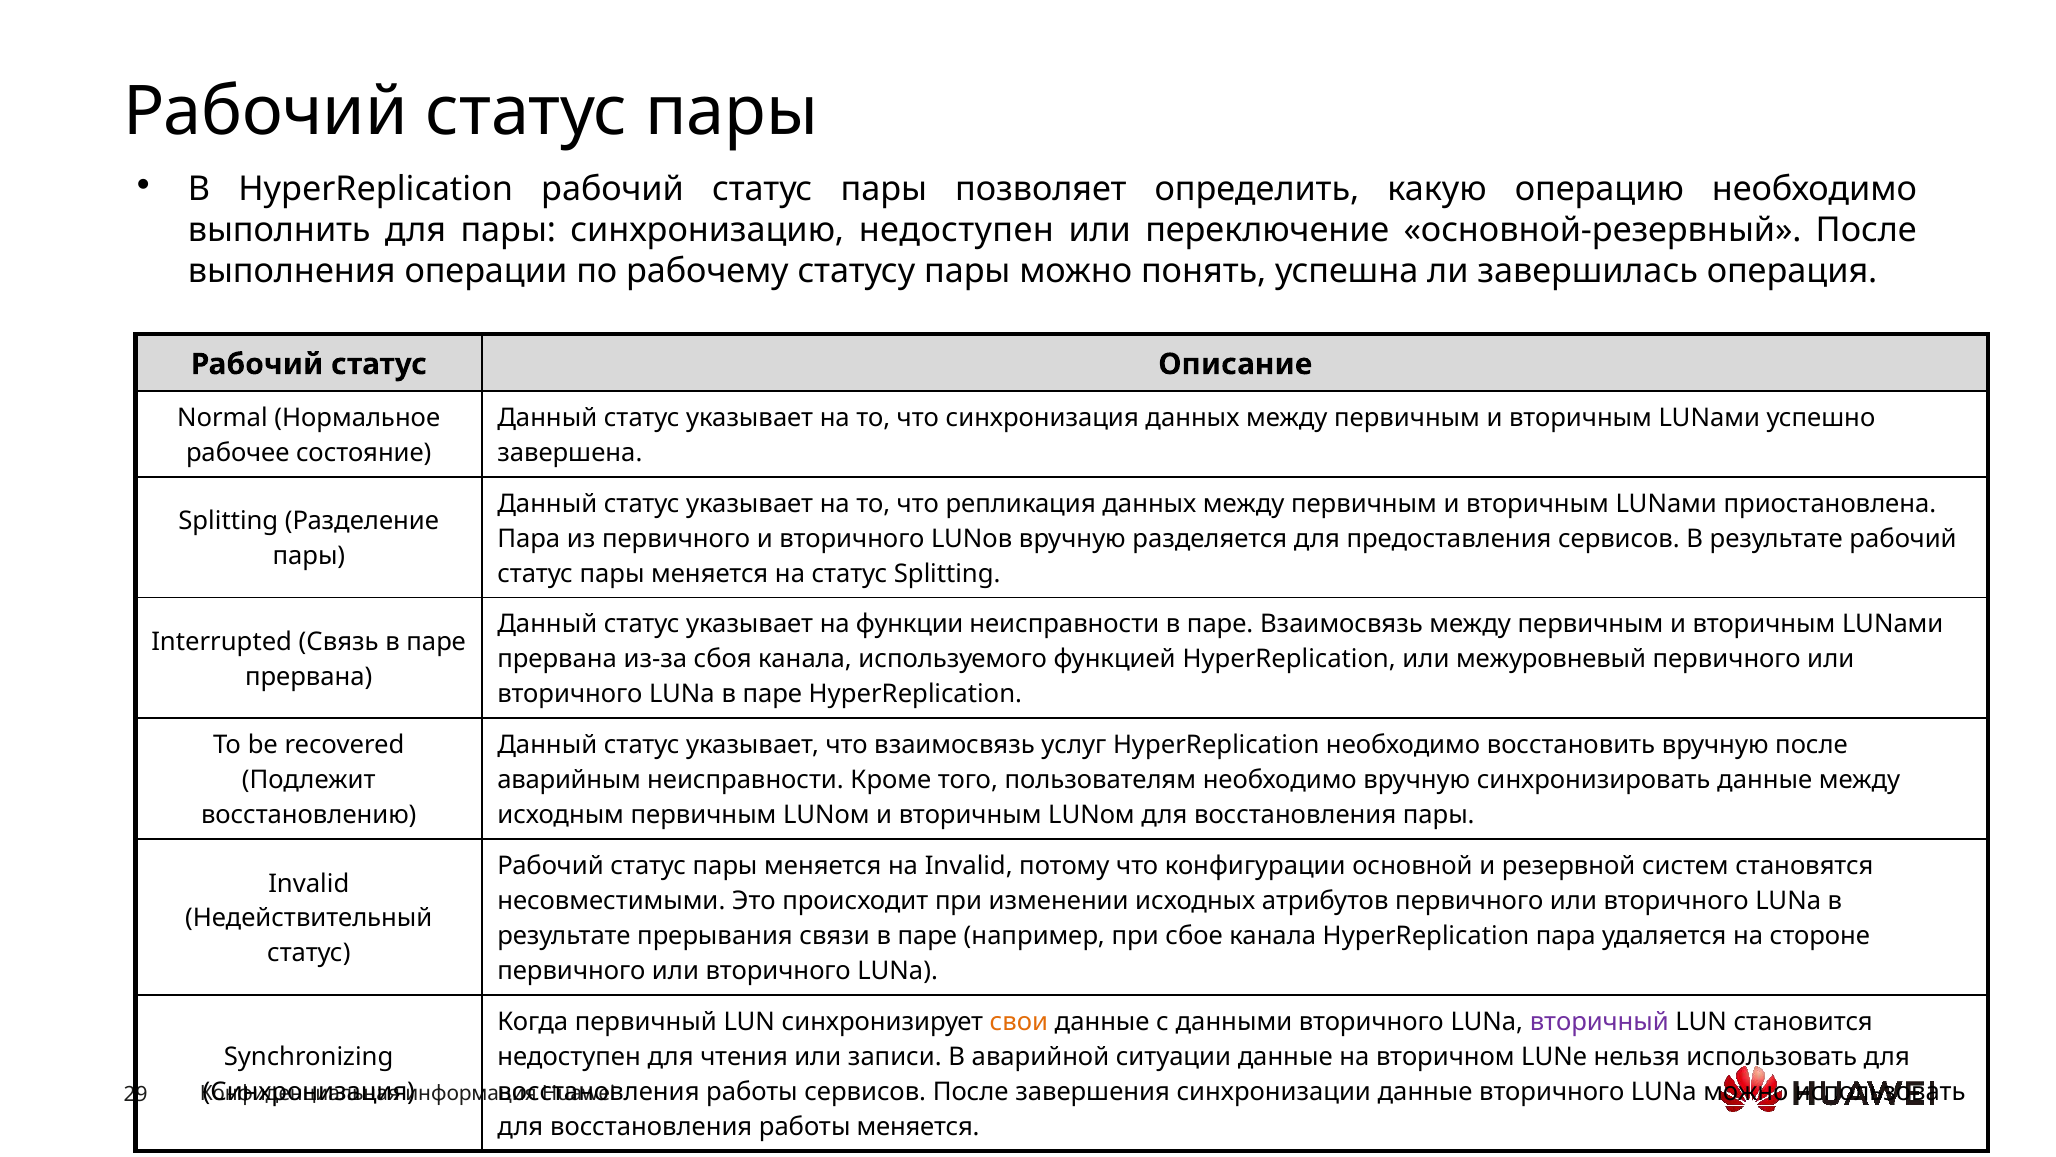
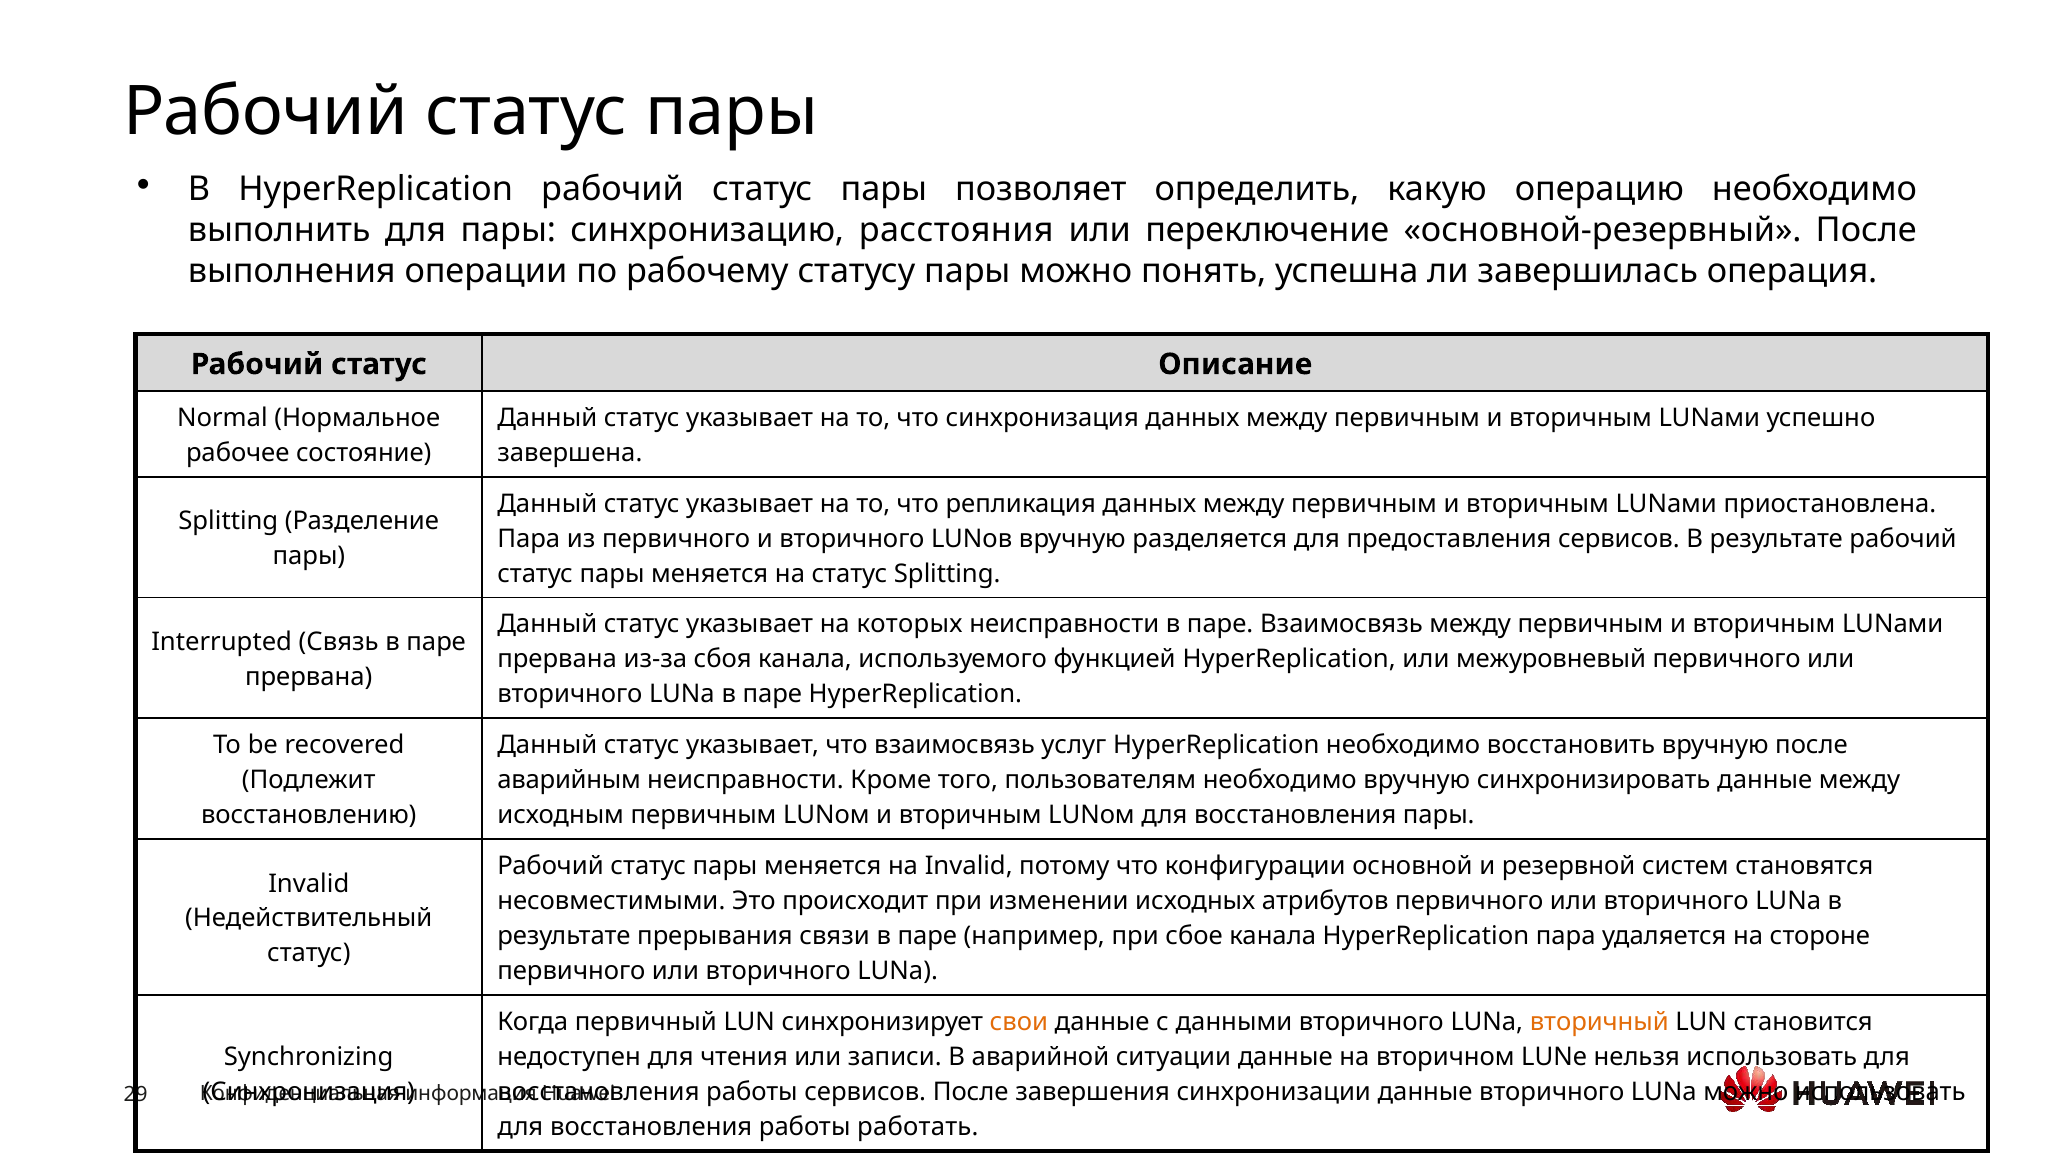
синхронизацию недоступен: недоступен -> расстояния (956, 230)
функции: функции -> которых (909, 624)
вторичный colour: purple -> orange (1599, 1021)
работы меняется: меняется -> работать (918, 1126)
